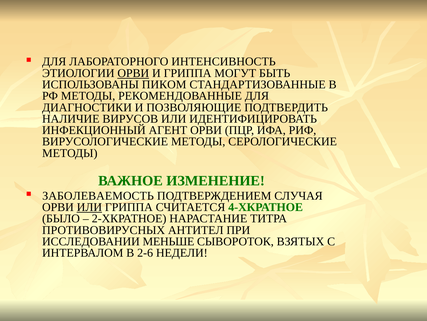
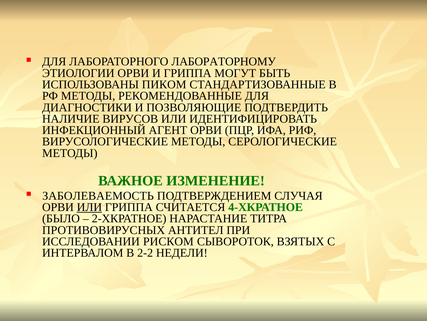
ИНТЕНСИВНОСТЬ: ИНТЕНСИВНОСТЬ -> ЛАБОРАТОРНОМУ (224, 62)
ОРВИ underline: present -> none (133, 73)
МЕНЬШЕ: МЕНЬШЕ -> РИСКОМ (168, 241)
2-6: 2-6 -> 2-2 (145, 252)
